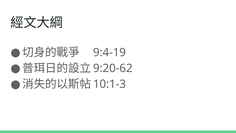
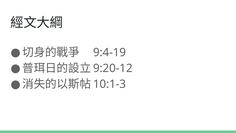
9:20-62: 9:20-62 -> 9:20-12 (113, 68)
